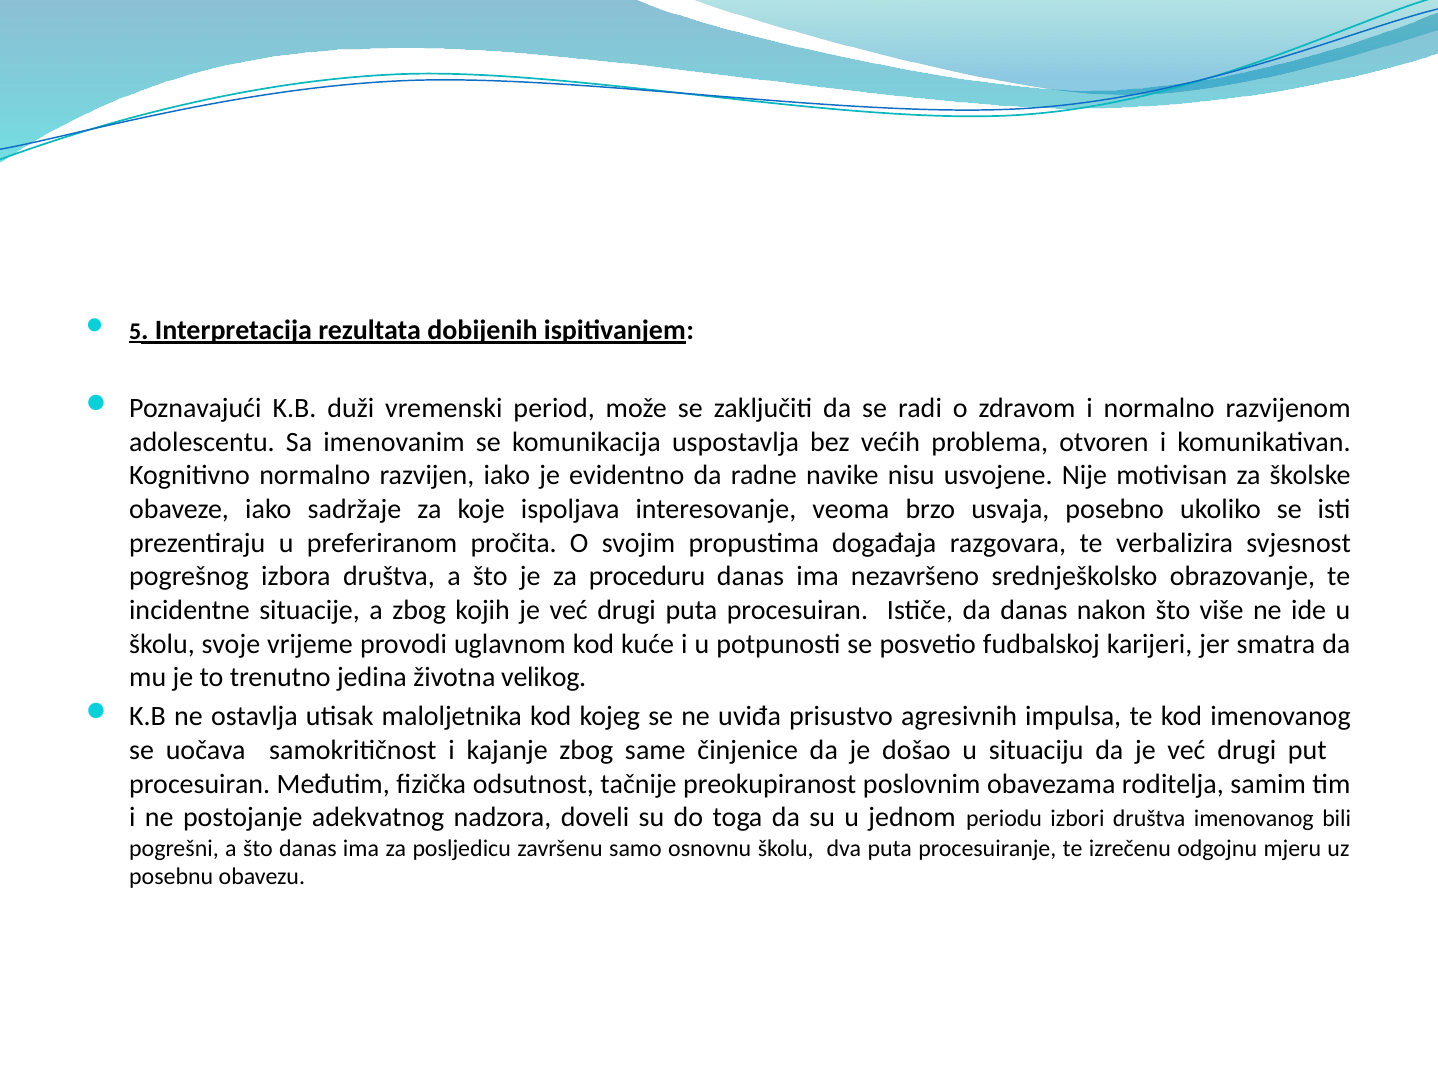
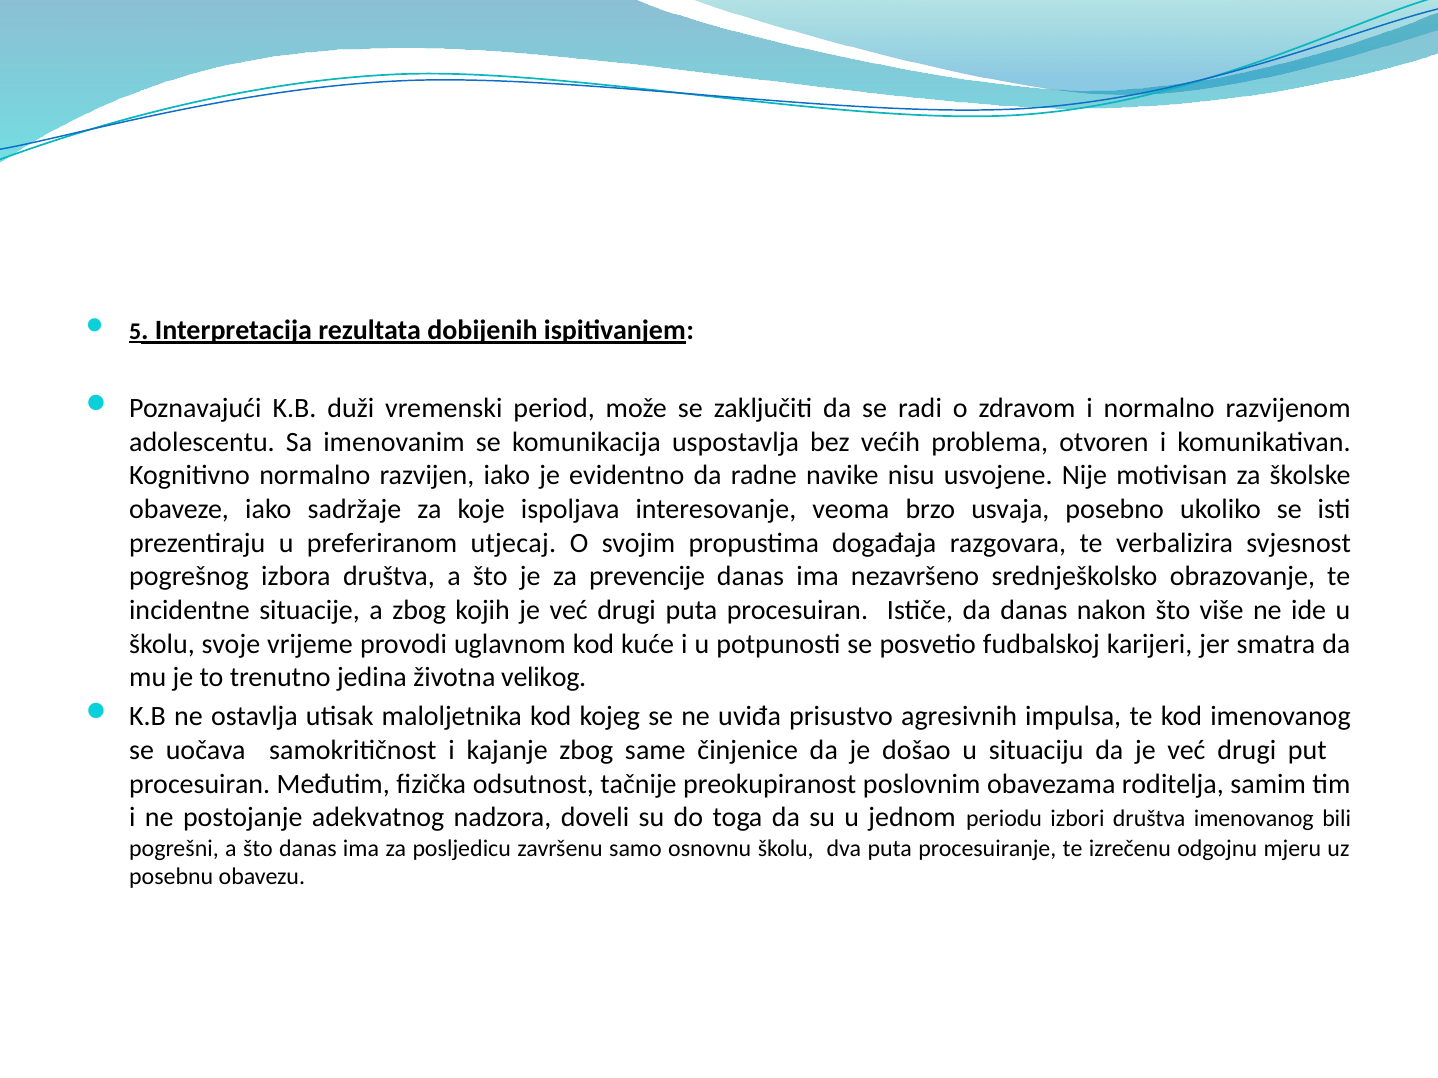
pročita: pročita -> utjecaj (513, 543)
proceduru: proceduru -> prevencije (647, 577)
